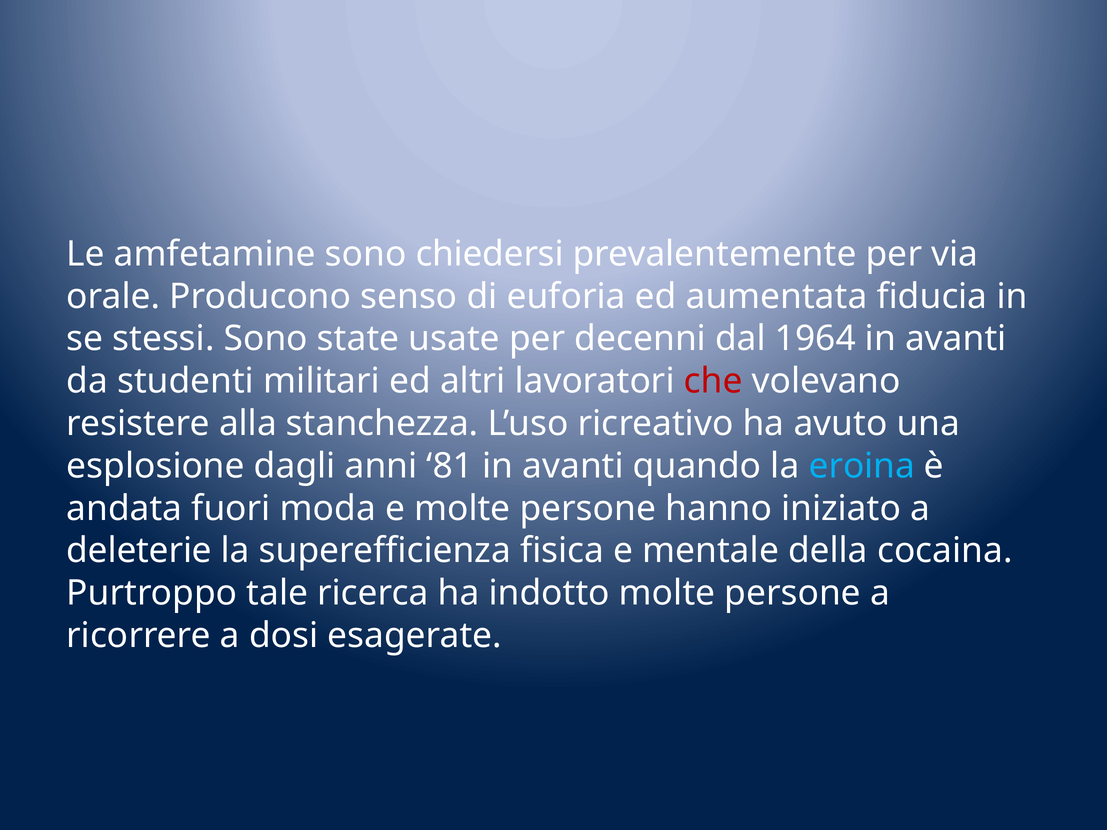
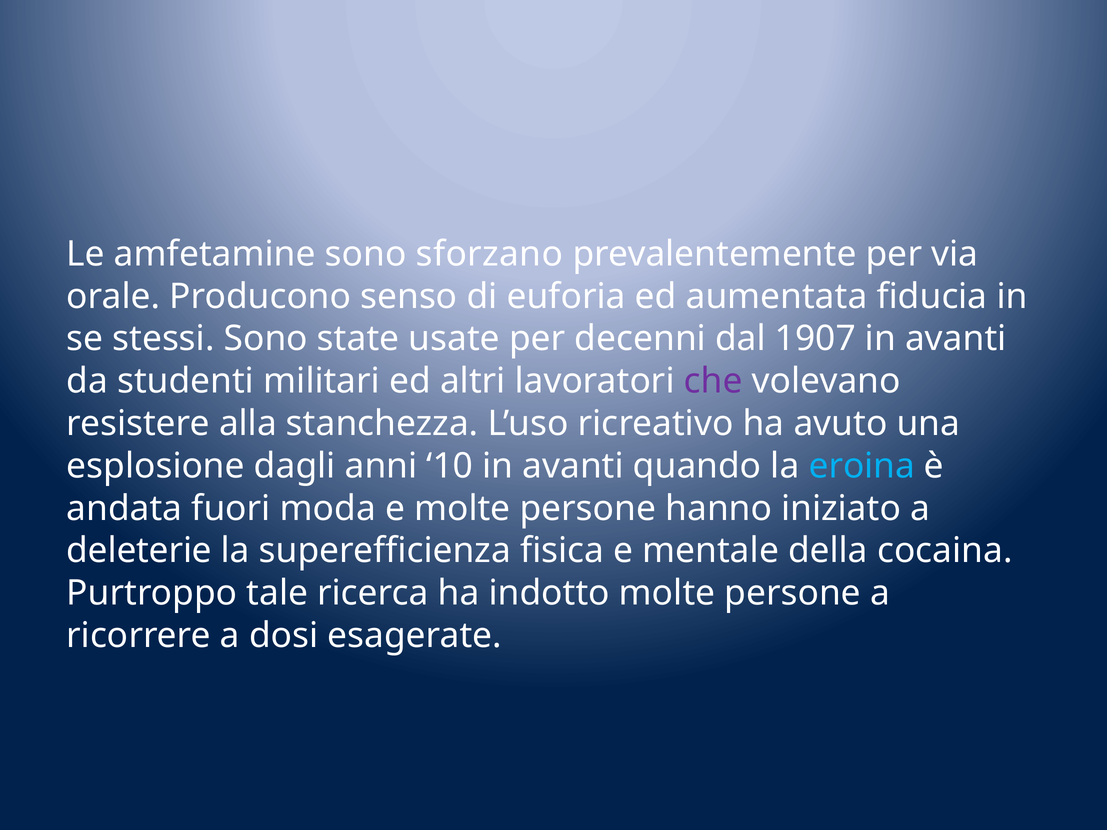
chiedersi: chiedersi -> sforzano (489, 254)
1964: 1964 -> 1907 (815, 339)
che colour: red -> purple (713, 381)
81: 81 -> 10 (450, 466)
